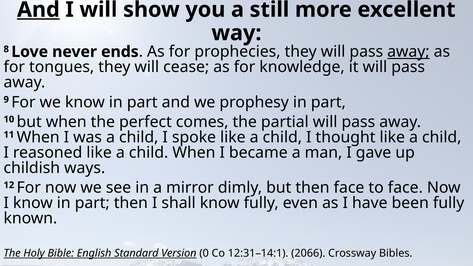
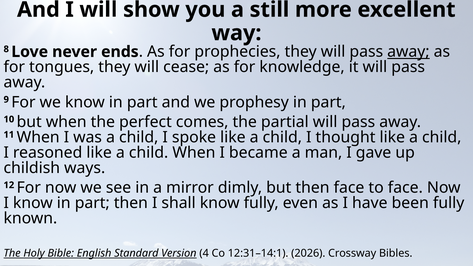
And underline: present -> none (38, 10)
0: 0 -> 4 (204, 253)
2066: 2066 -> 2026 (308, 253)
